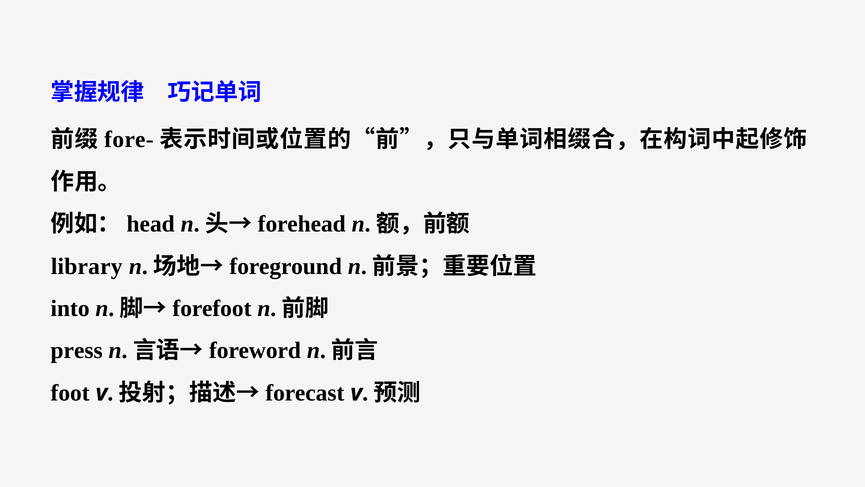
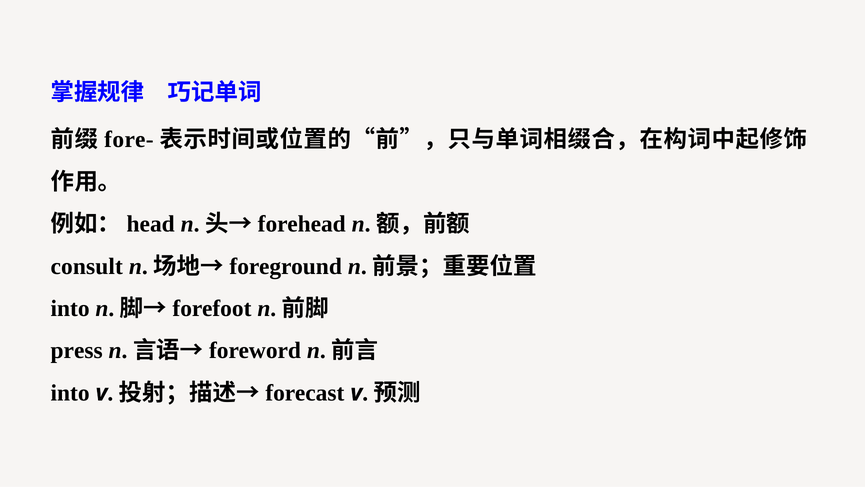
library: library -> consult (87, 266)
foot: foot -> into (70, 393)
